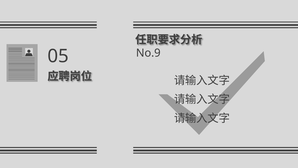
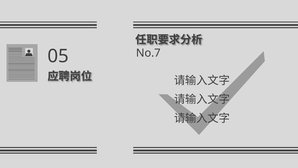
No.9: No.9 -> No.7 (148, 53)
